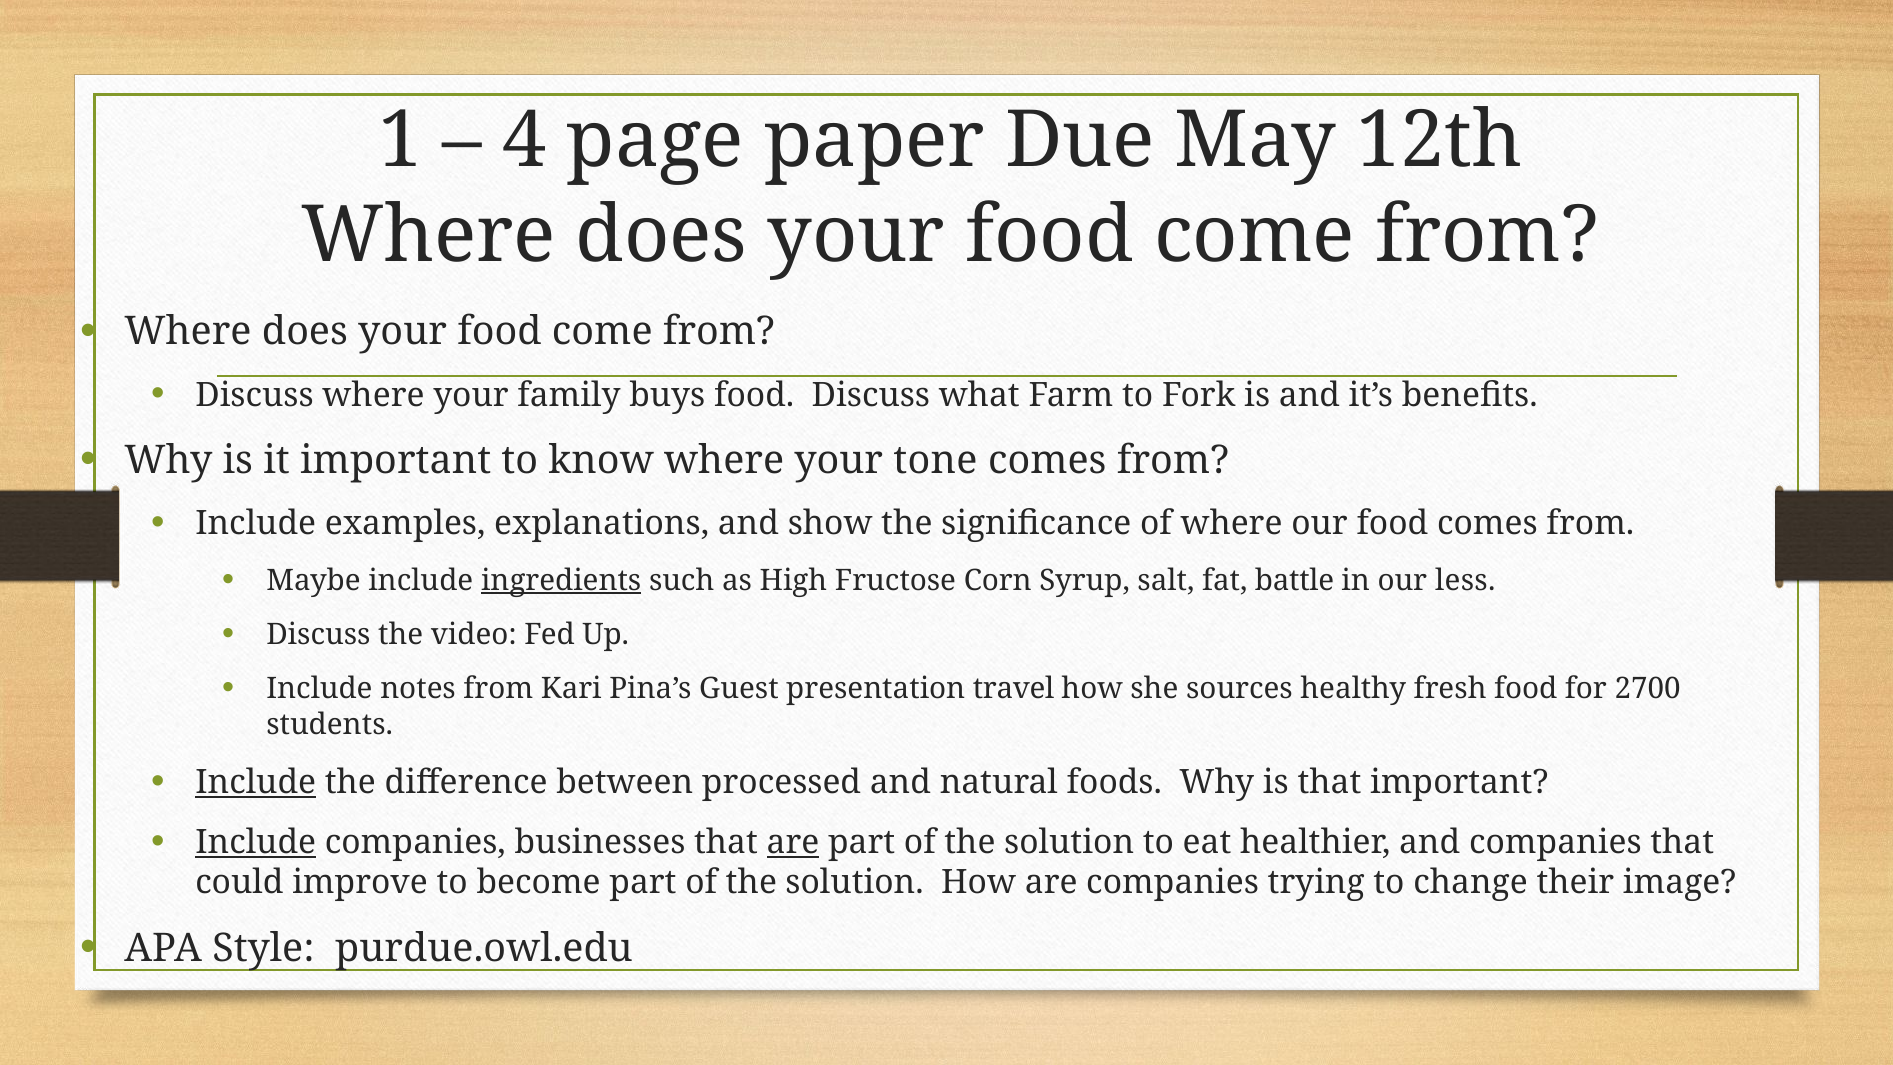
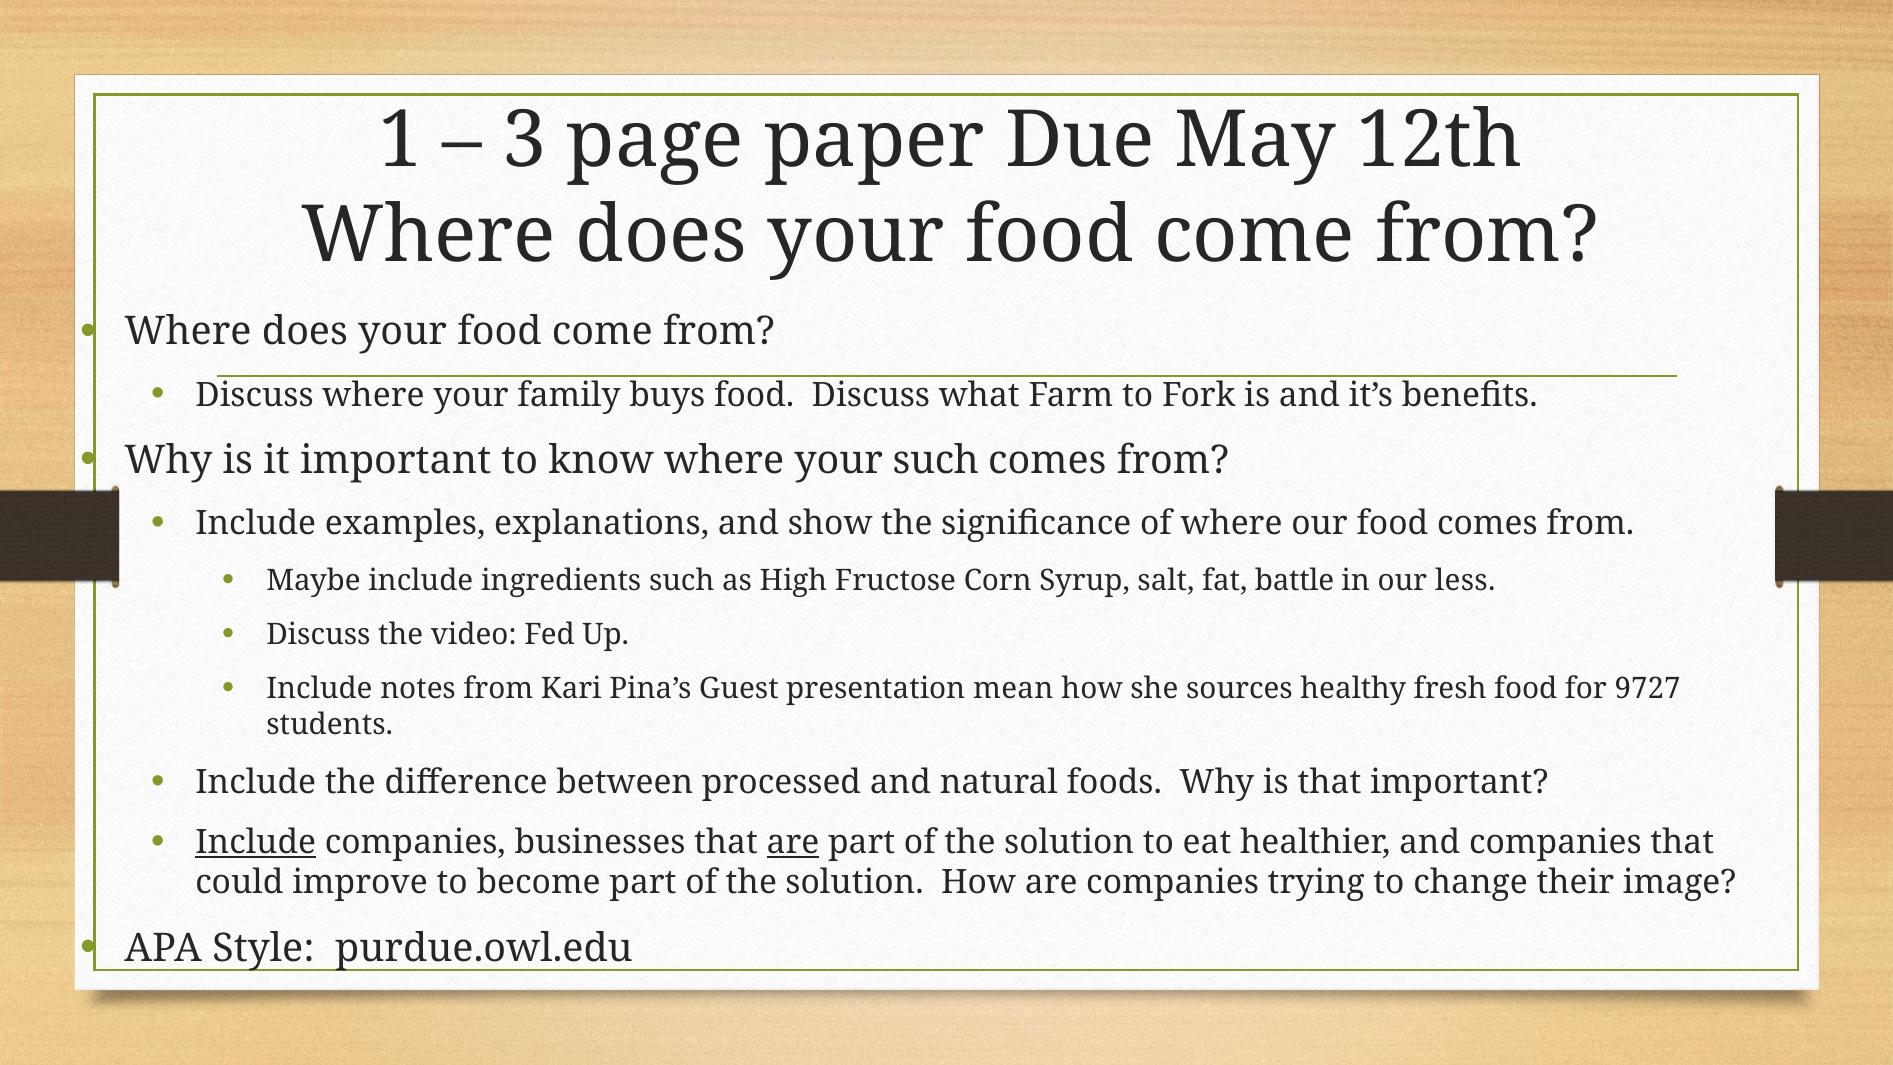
4: 4 -> 3 (524, 140)
your tone: tone -> such (936, 461)
ingredients underline: present -> none (561, 580)
travel: travel -> mean (1013, 689)
2700: 2700 -> 9727 (1648, 689)
Include underline: present -> none (256, 782)
